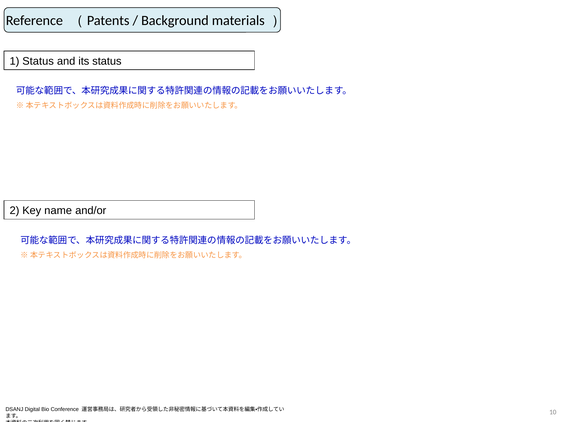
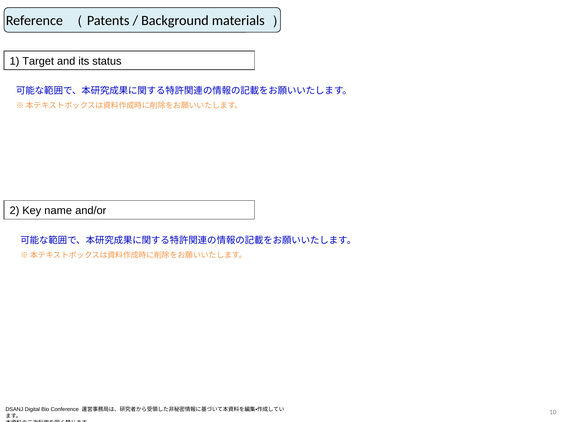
1 Status: Status -> Target (38, 61)
